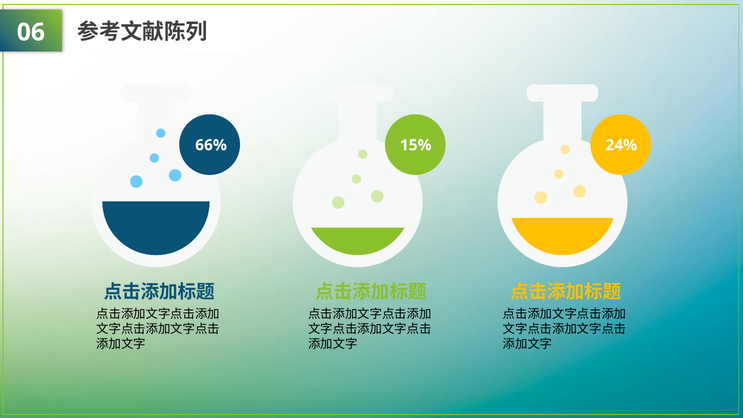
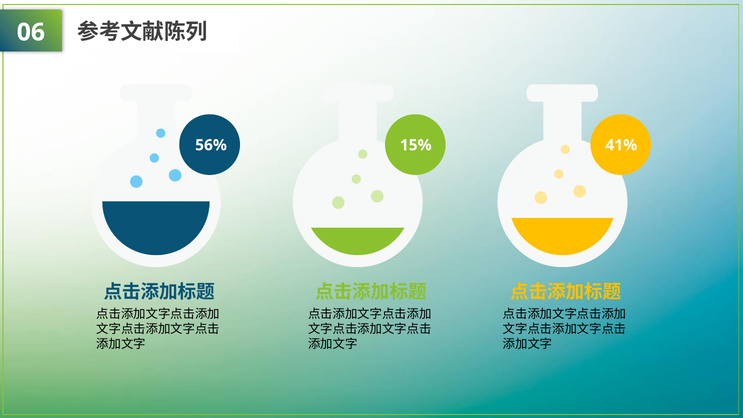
66%: 66% -> 56% (211, 145)
24%: 24% -> 41% (621, 145)
